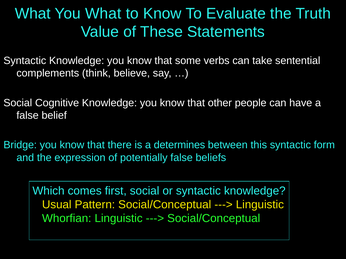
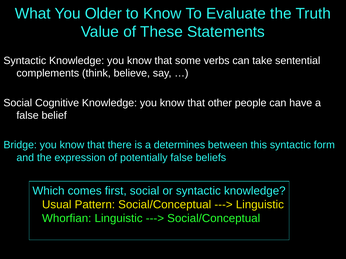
You What: What -> Older (103, 13)
